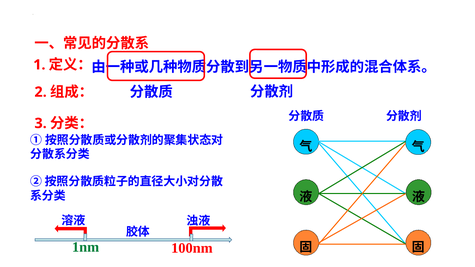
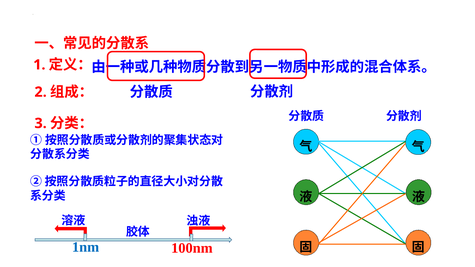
1nm colour: green -> blue (86, 247)
